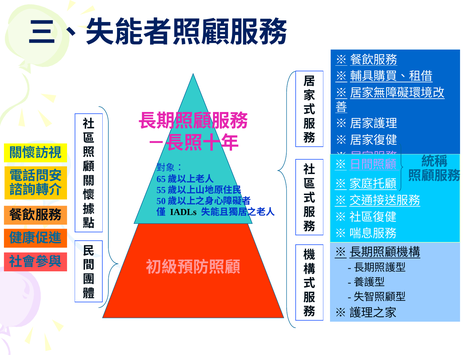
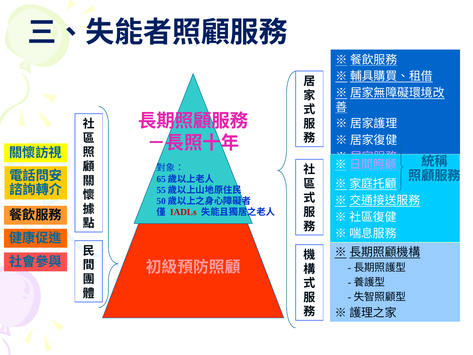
IADLs colour: black -> red (183, 212)
